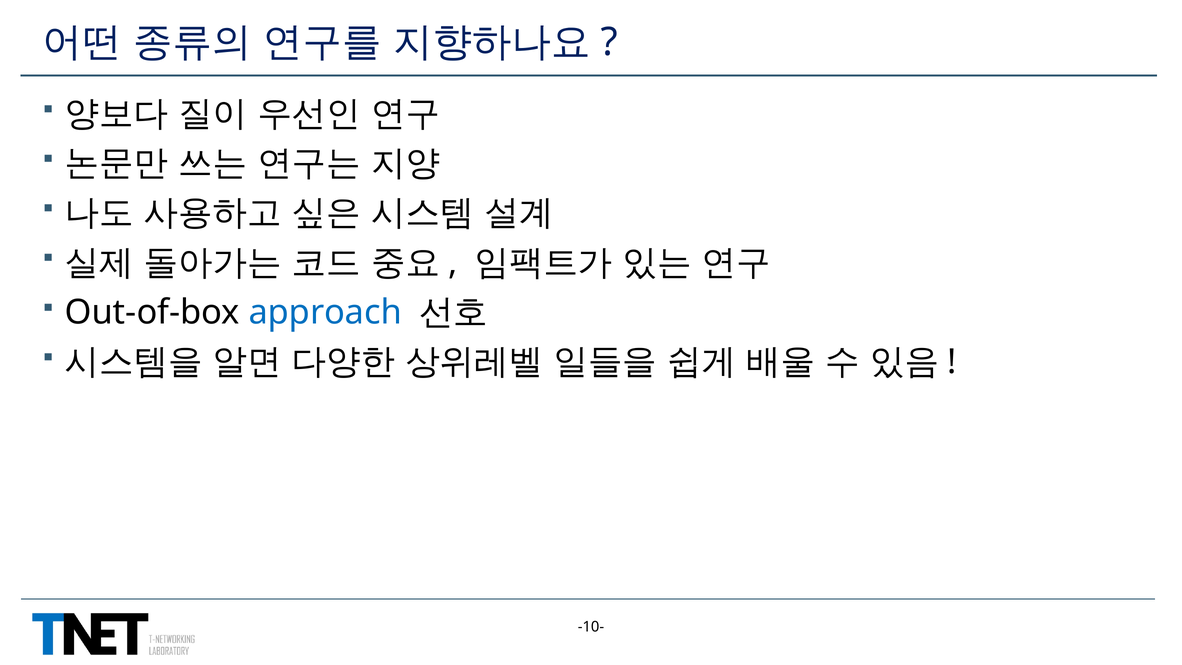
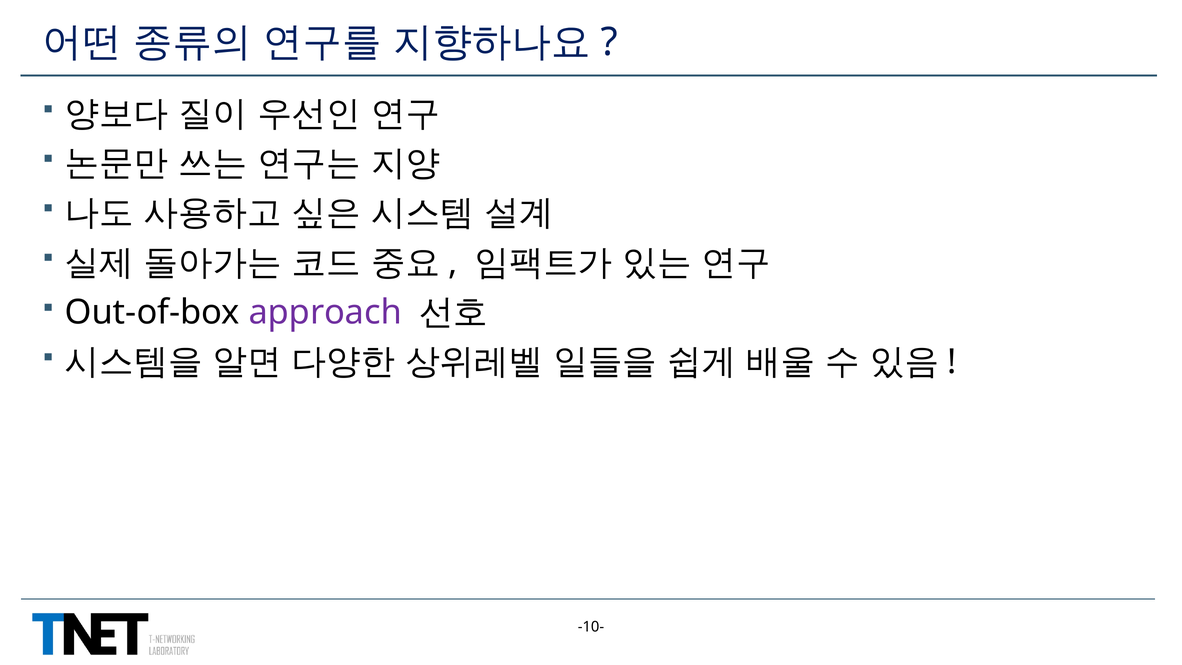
approach colour: blue -> purple (325, 312)
